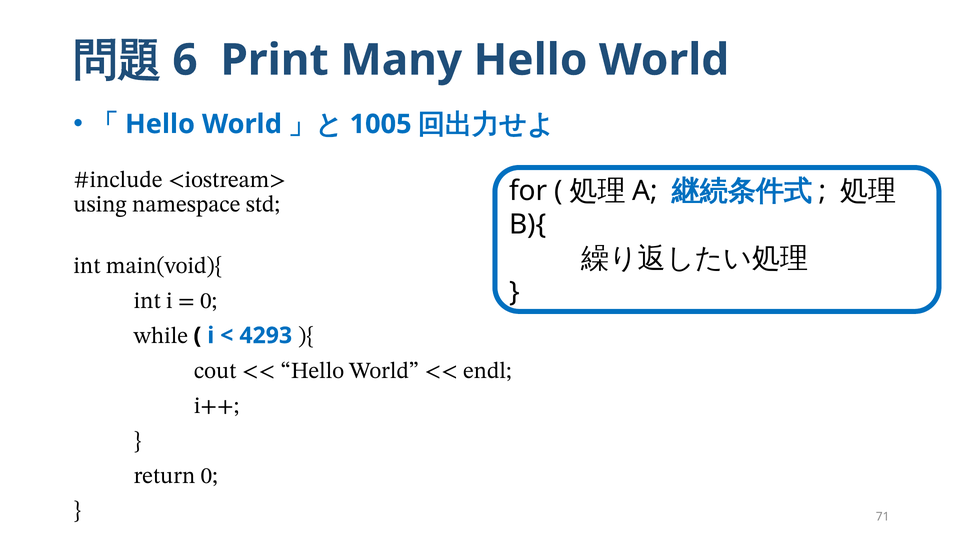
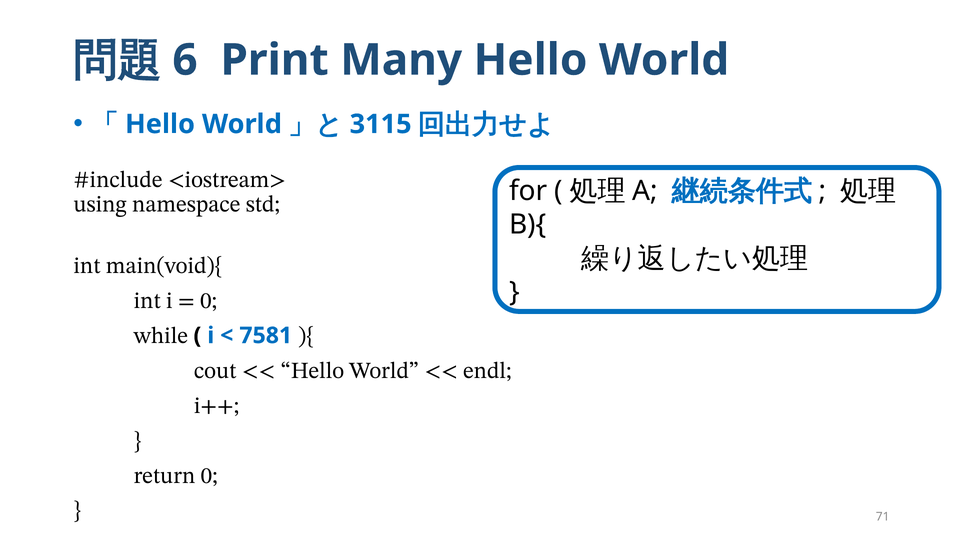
1005: 1005 -> 3115 (381, 124)
4293: 4293 -> 7581 (266, 335)
